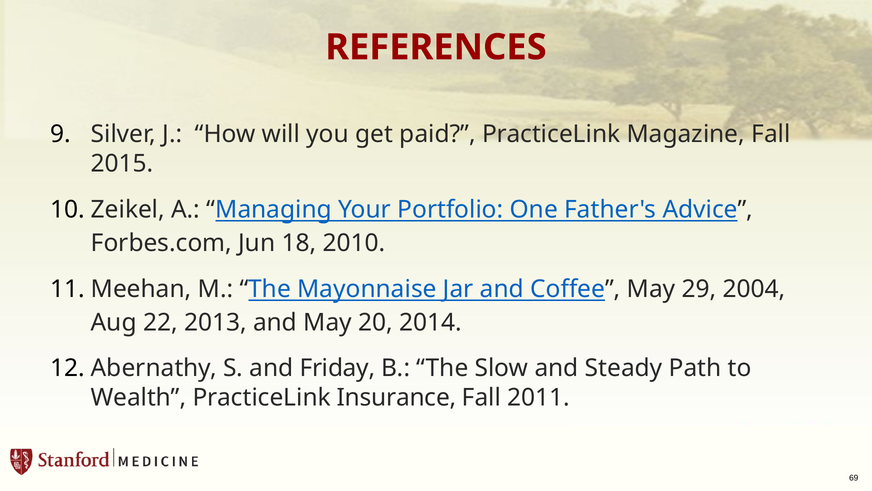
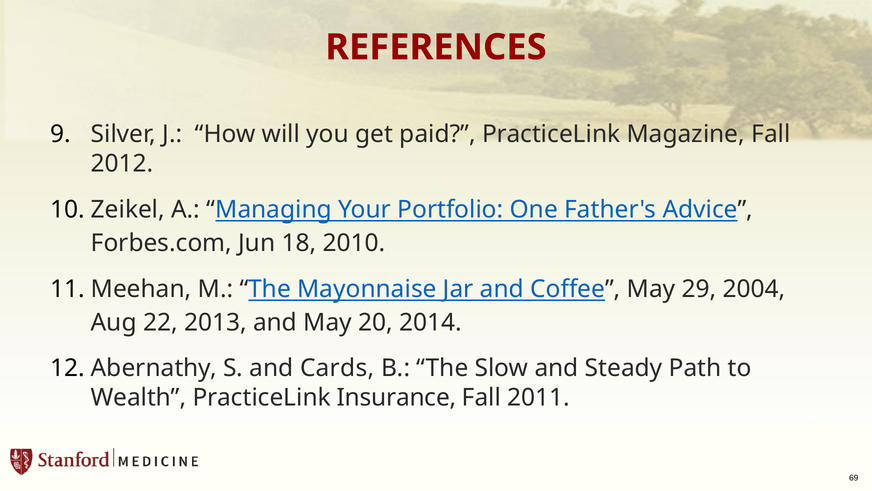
2015: 2015 -> 2012 (122, 164)
Friday: Friday -> Cards (337, 368)
